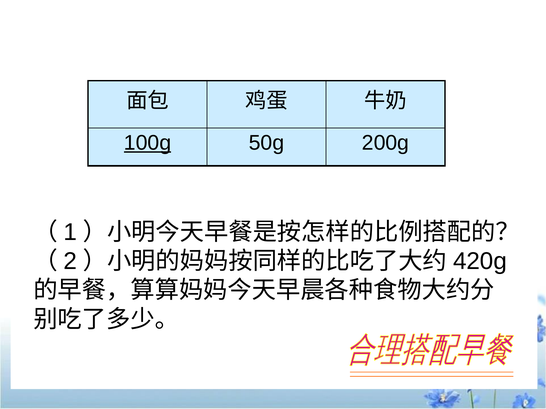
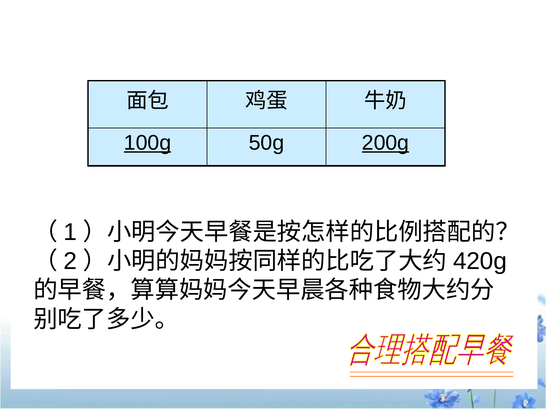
200g underline: none -> present (385, 143)
